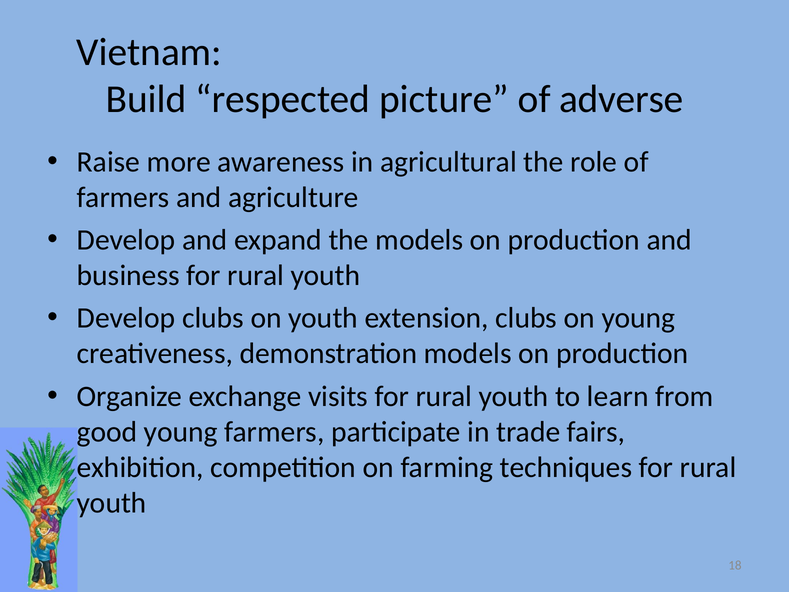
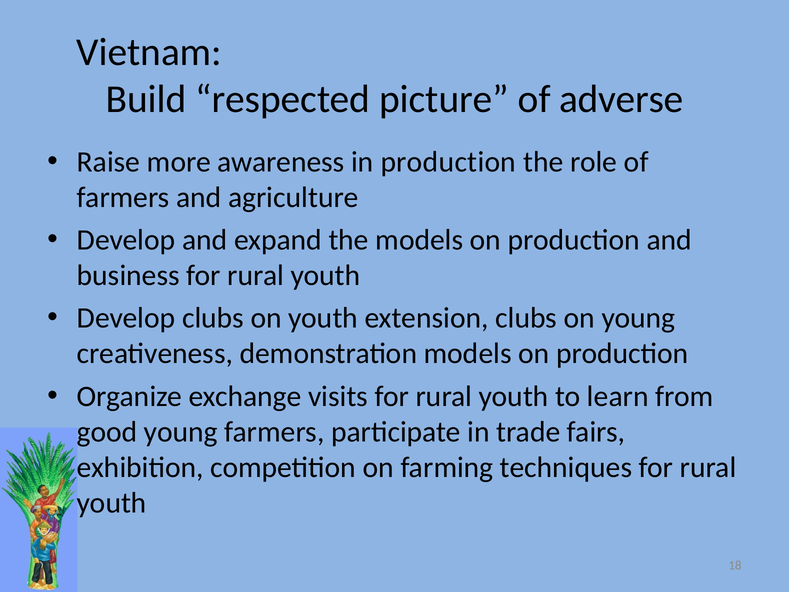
in agricultural: agricultural -> production (448, 162)
